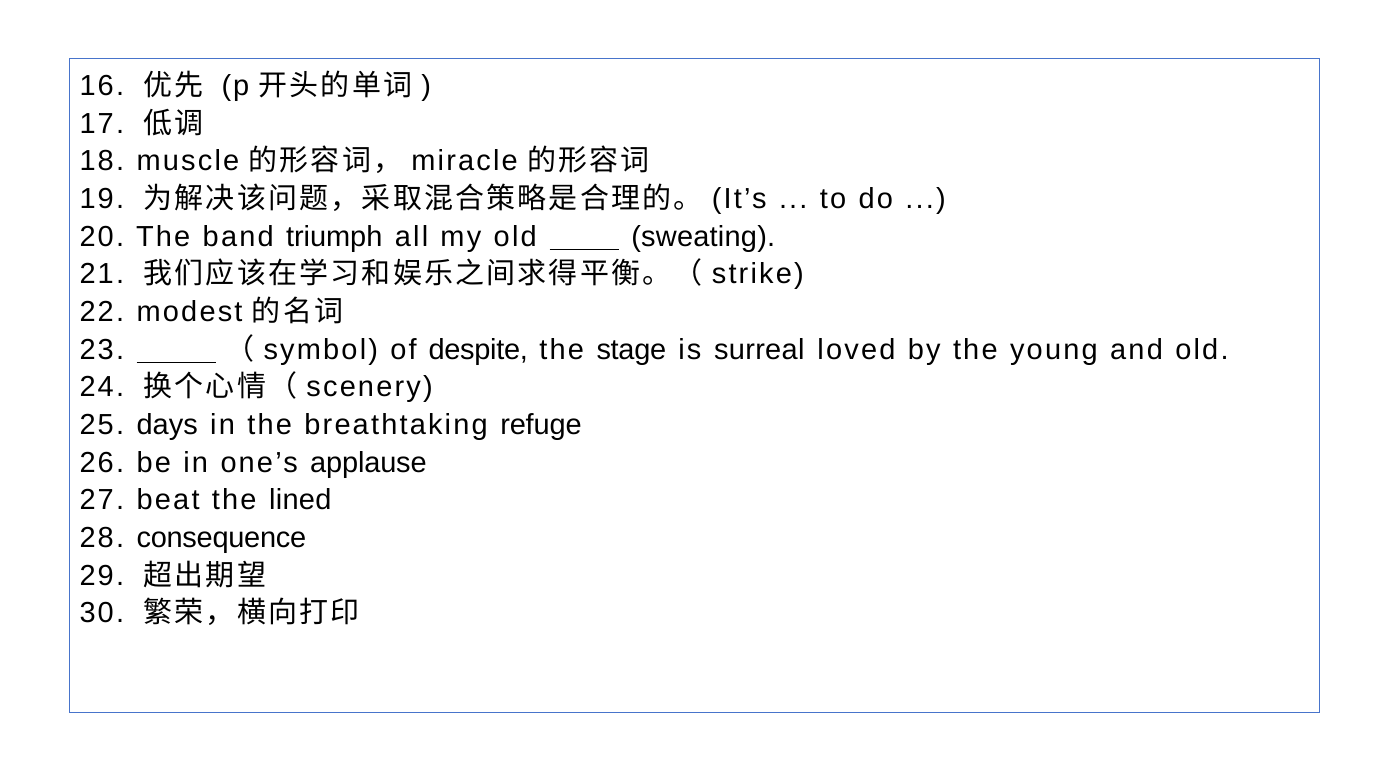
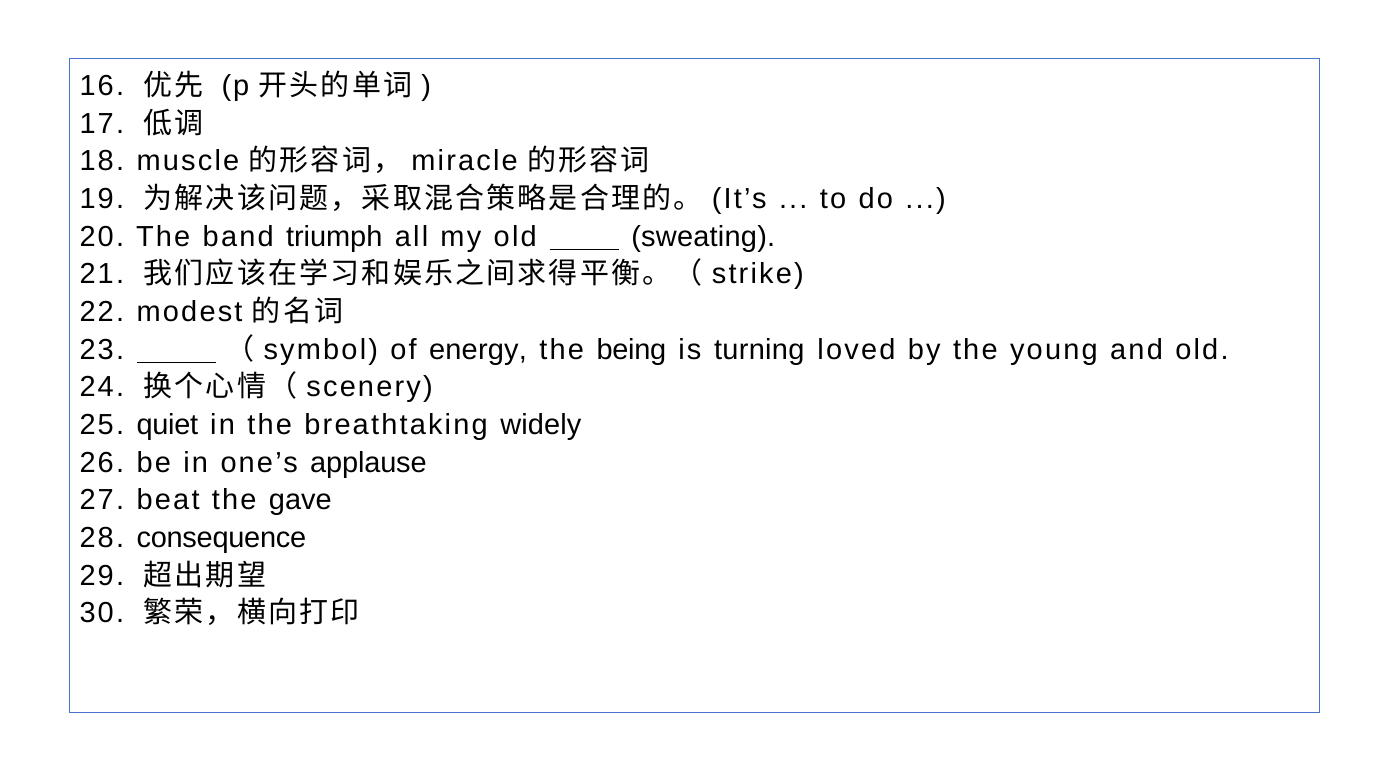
despite: despite -> energy (478, 350)
stage: stage -> being (631, 350)
surreal: surreal -> turning (759, 350)
days: days -> quiet (167, 425)
refuge: refuge -> widely (541, 425)
lined: lined -> gave (300, 500)
